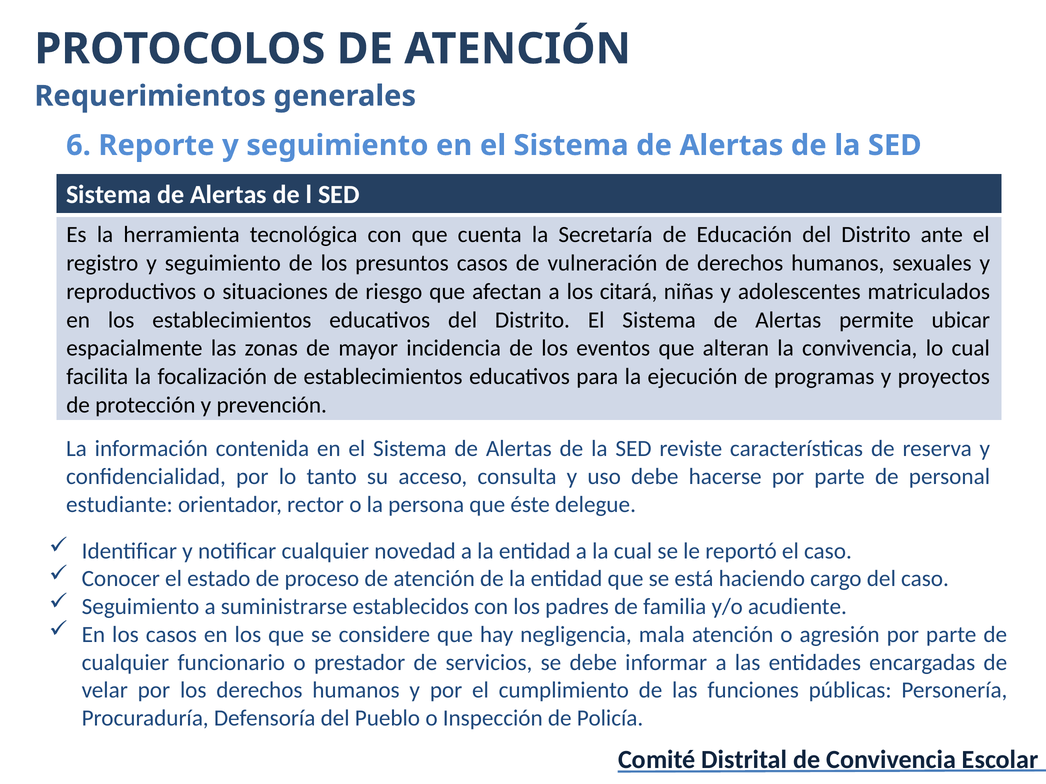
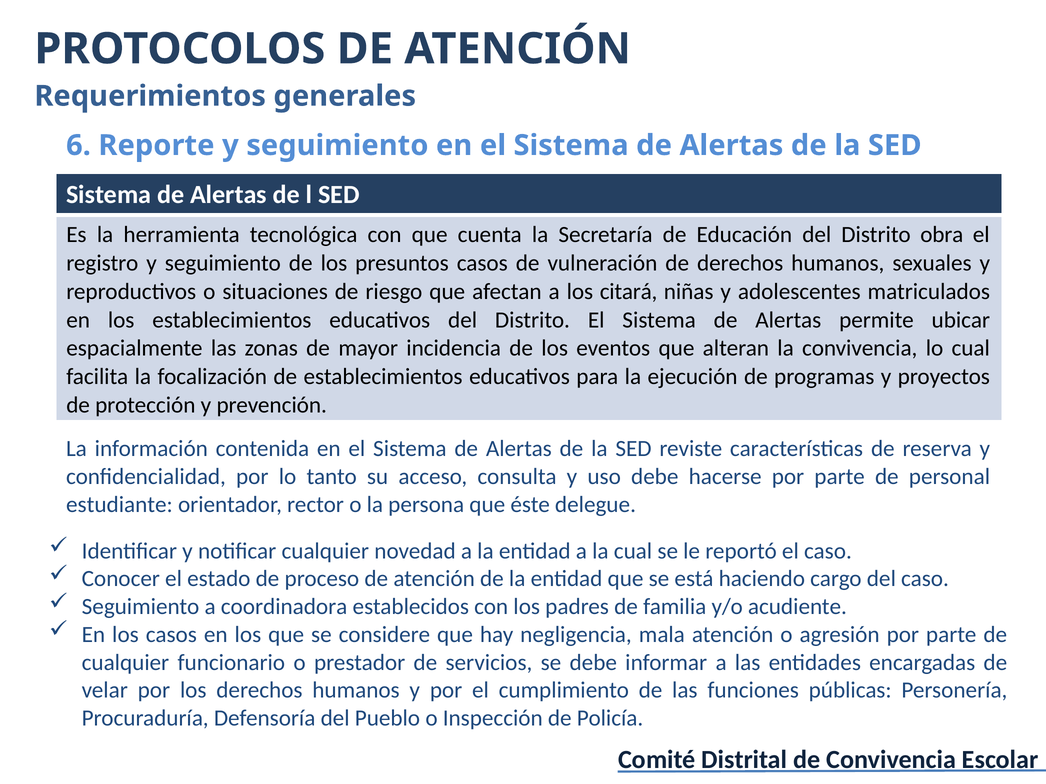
ante: ante -> obra (942, 235)
suministrarse: suministrarse -> coordinadora (284, 607)
